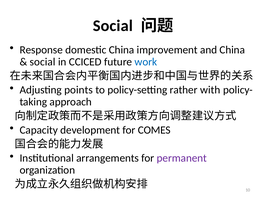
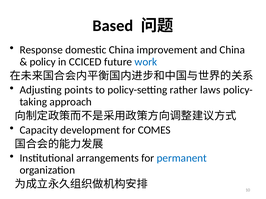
Social: Social -> Based (113, 26)
social: social -> policy (43, 62)
with: with -> laws (210, 90)
permanent colour: purple -> blue (182, 159)
